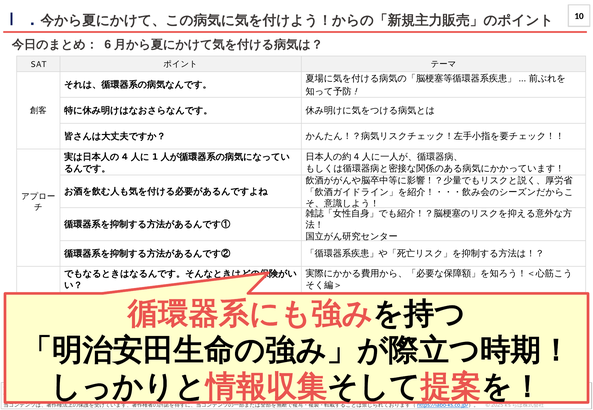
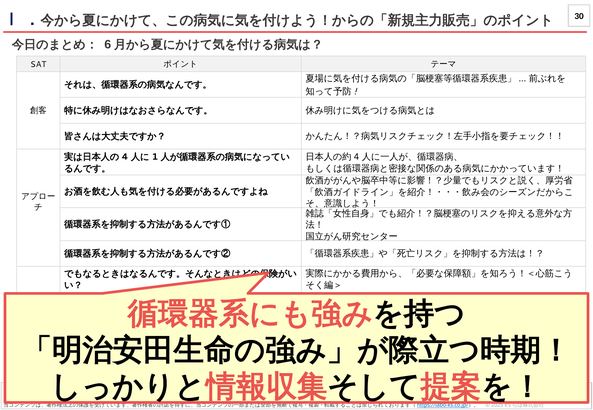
10: 10 -> 30 (579, 16)
